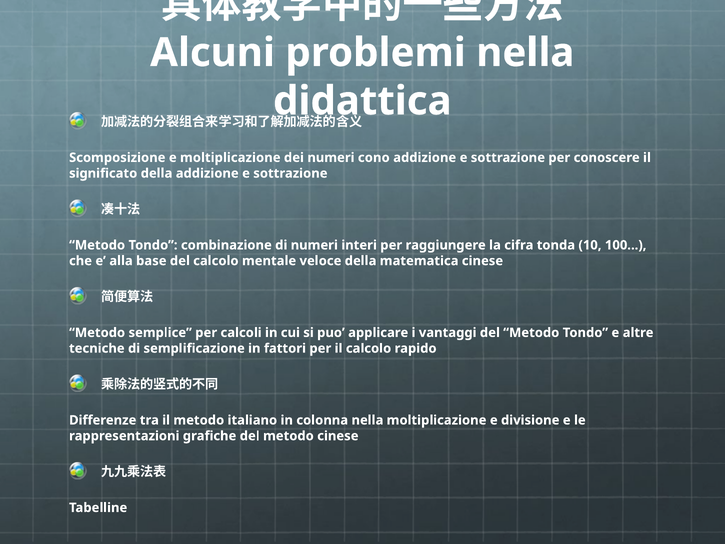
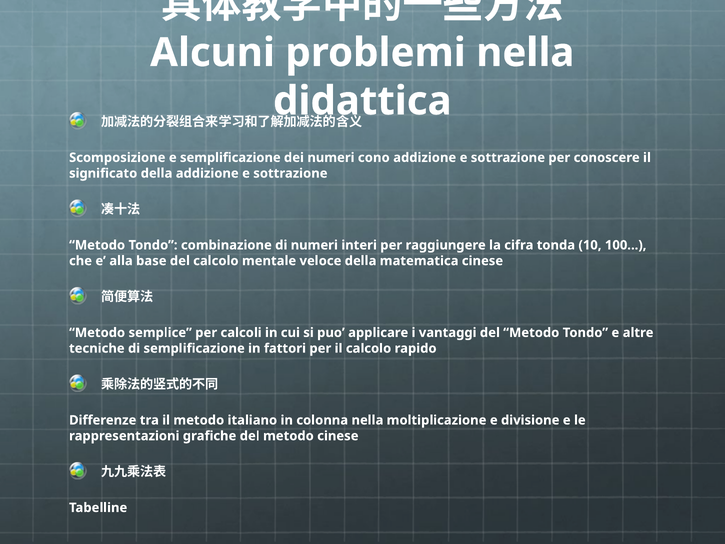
e moltiplicazione: moltiplicazione -> semplificazione (230, 158)
